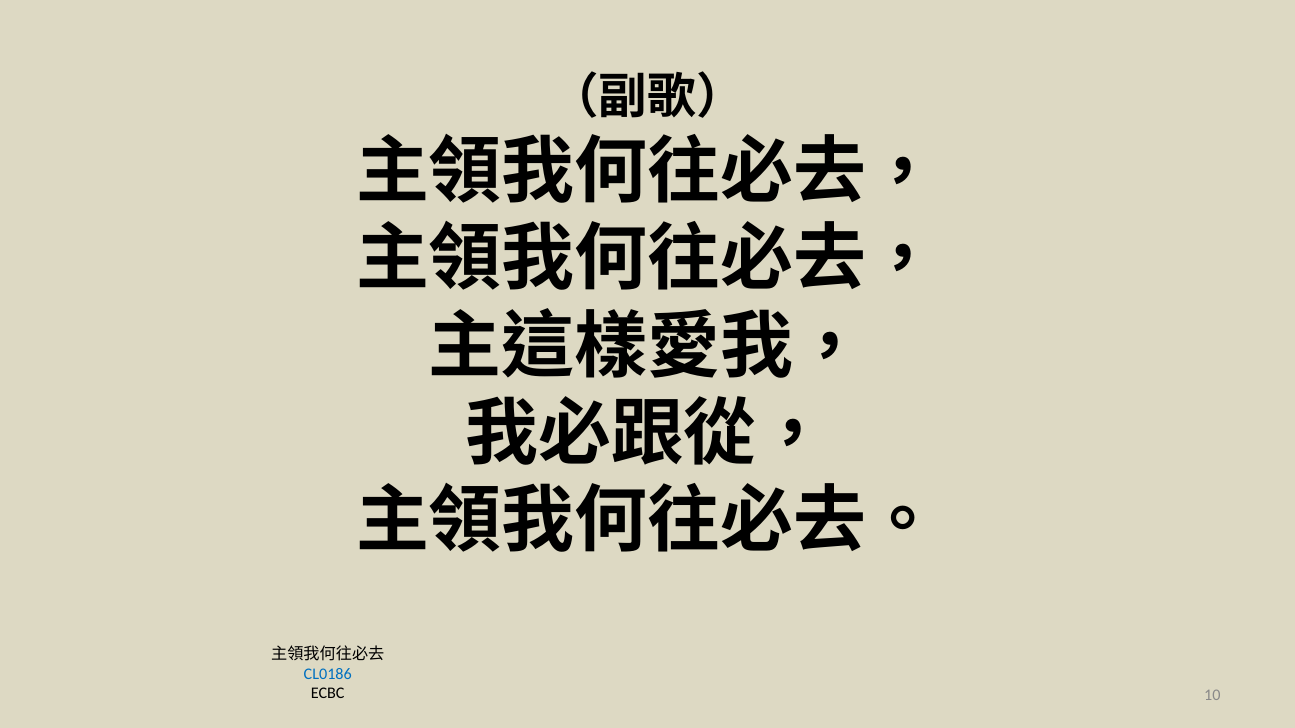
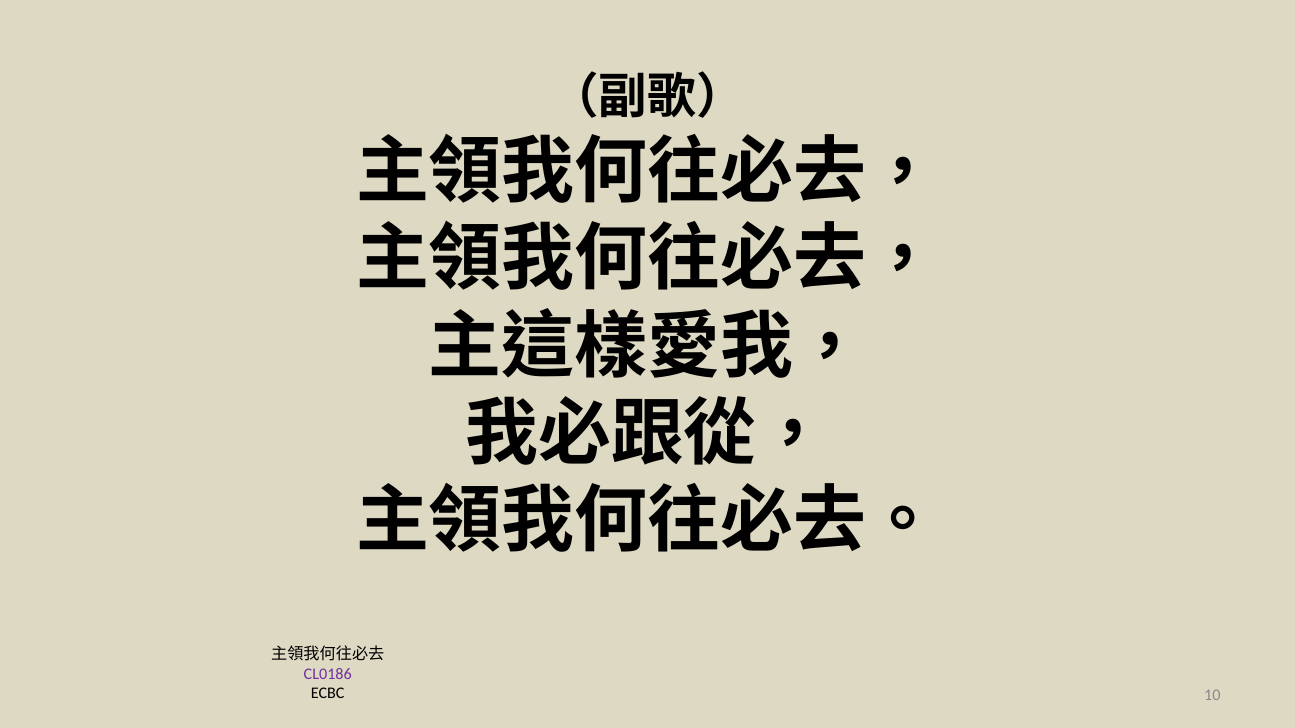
CL0186 colour: blue -> purple (328, 674)
